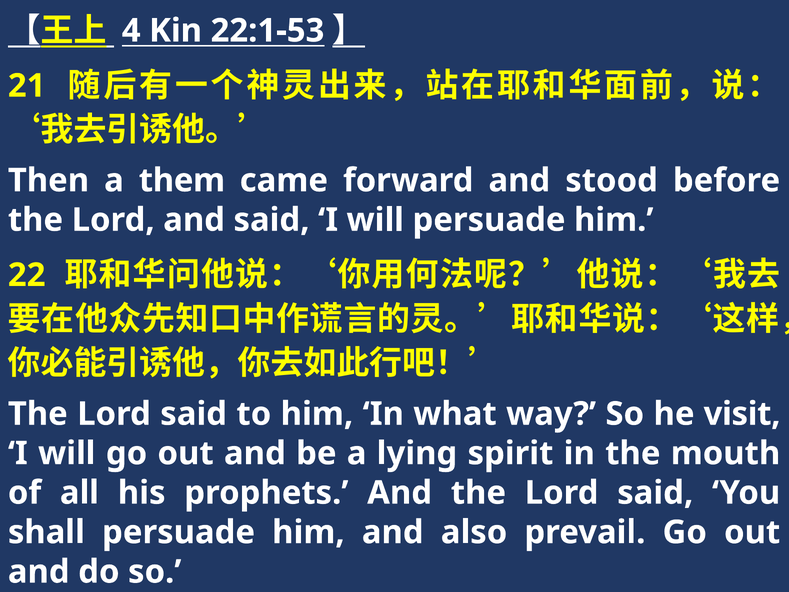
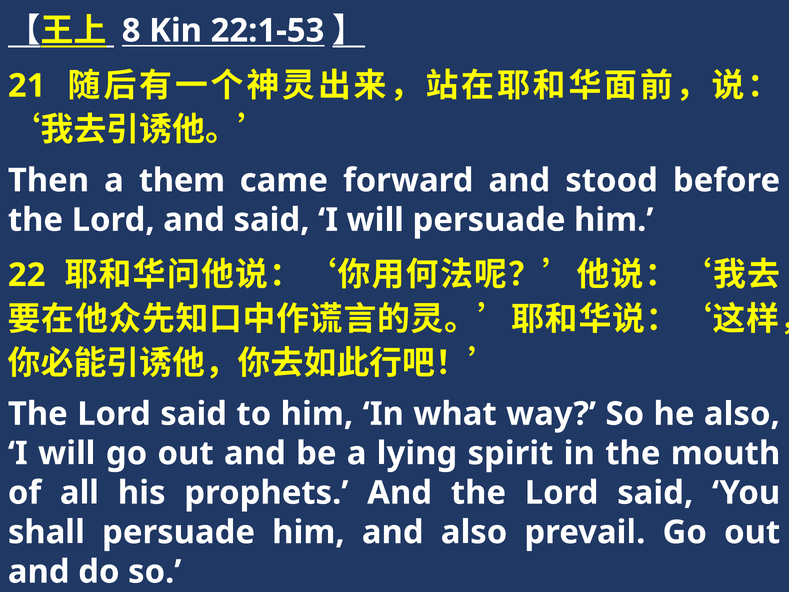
4: 4 -> 8 (131, 31)
he visit: visit -> also (742, 414)
